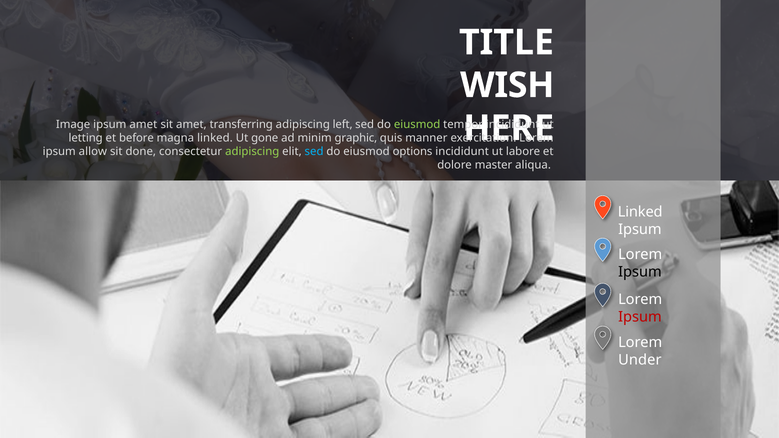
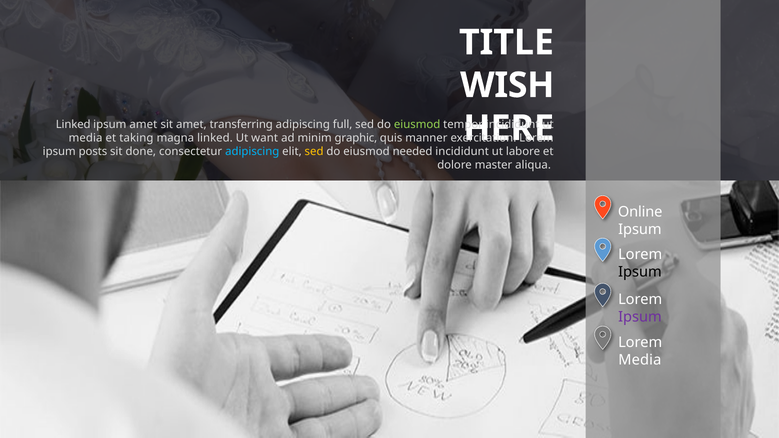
Image: Image -> Linked (73, 124)
left: left -> full (343, 124)
letting: letting -> media (86, 138)
before: before -> taking (136, 138)
gone: gone -> want (265, 138)
allow: allow -> posts (93, 152)
adipiscing colour: light green -> light blue (252, 152)
sed colour: light blue -> yellow (314, 152)
options: options -> needed (413, 152)
Linked: Linked -> Online (640, 212)
Ipsum colour: red -> purple (640, 317)
Under: Under -> Media (640, 360)
